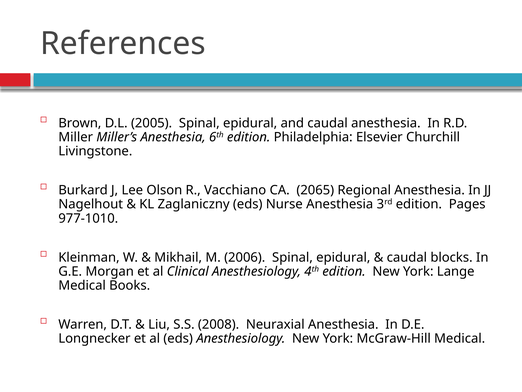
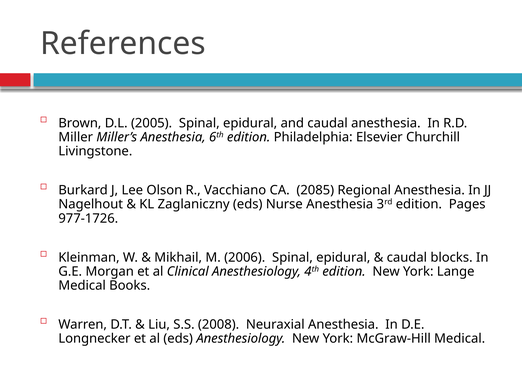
2065: 2065 -> 2085 (315, 190)
977-1010: 977-1010 -> 977-1726 (88, 218)
